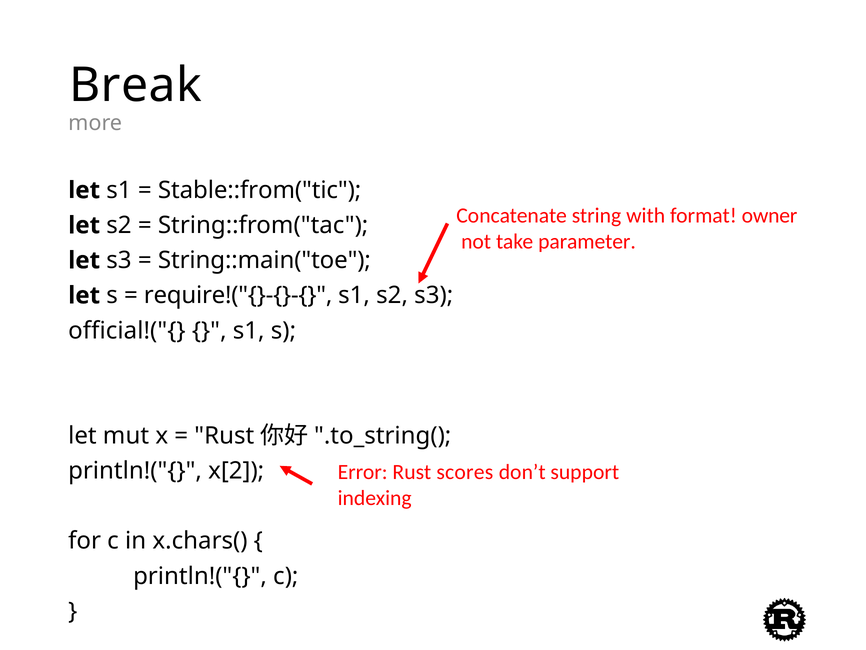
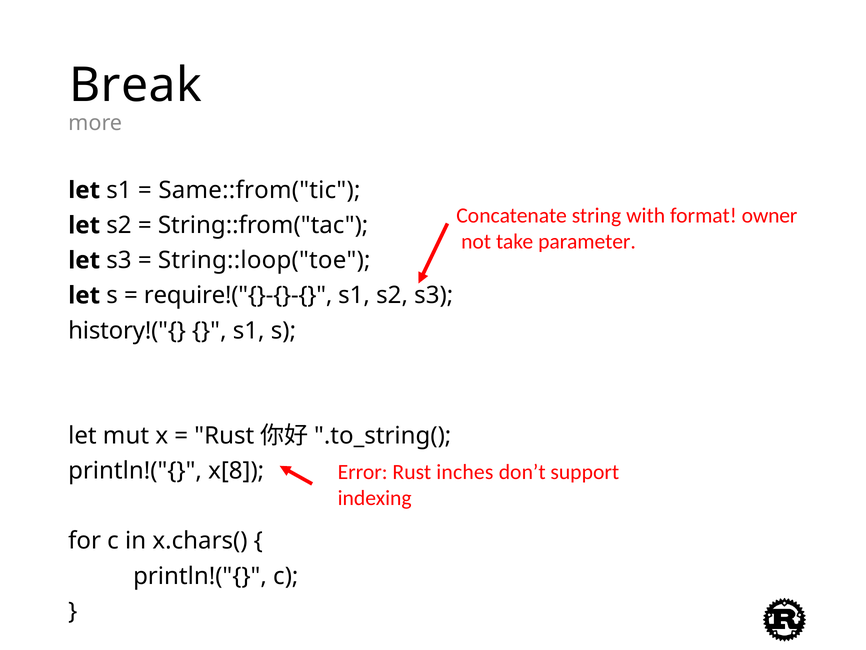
Stable::from("tic: Stable::from("tic -> Same::from("tic (259, 190)
String::main("toe: String::main("toe -> String::loop("toe (264, 260)
official!("{: official!("{ -> history!("{ (127, 330)
scores: scores -> inches (465, 472)
x[2: x[2 -> x[8 (236, 471)
